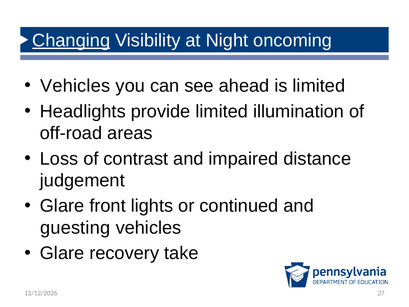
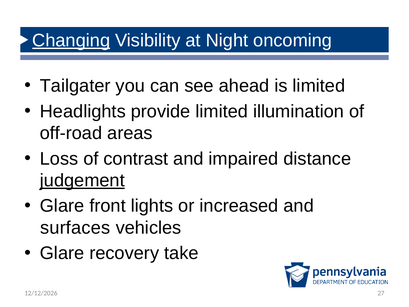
Vehicles: Vehicles -> Tailgater (75, 86)
judgement underline: none -> present (82, 180)
continued: continued -> increased (239, 206)
guesting: guesting -> surfaces (75, 228)
